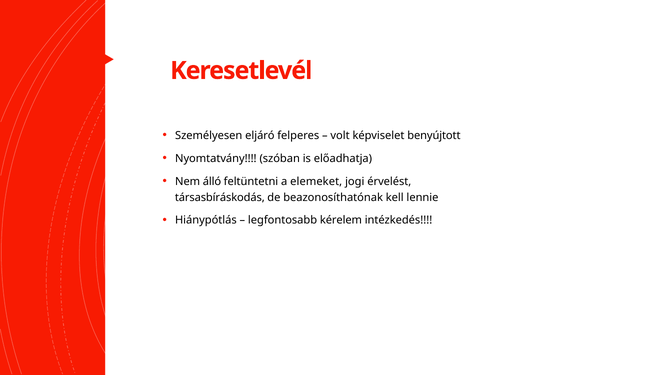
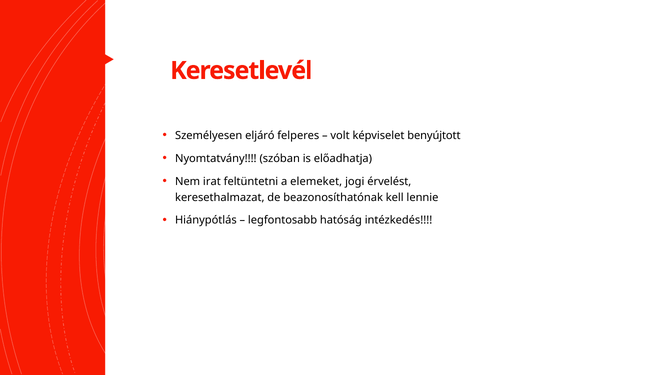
álló: álló -> irat (212, 181)
társasbíráskodás: társasbíráskodás -> keresethalmazat (220, 197)
kérelem: kérelem -> hatóság (341, 220)
